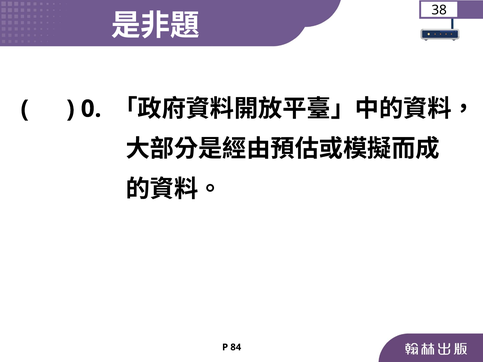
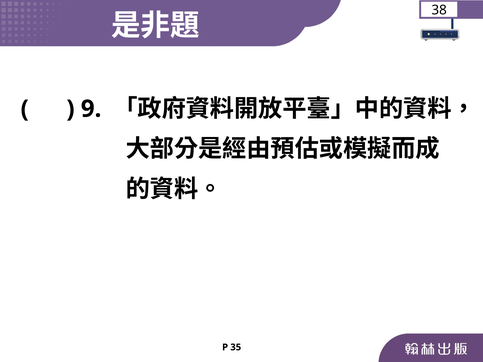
0: 0 -> 9 (91, 109)
84: 84 -> 35 (236, 347)
